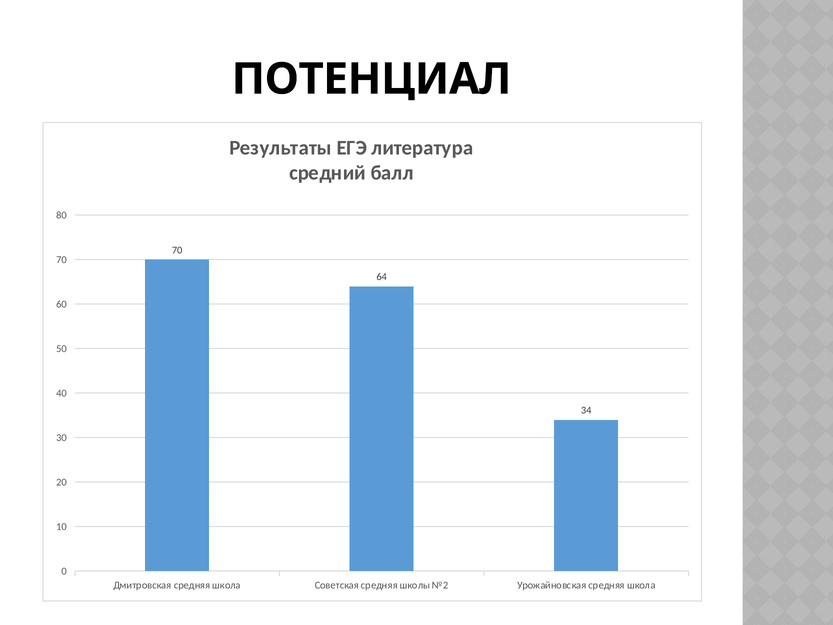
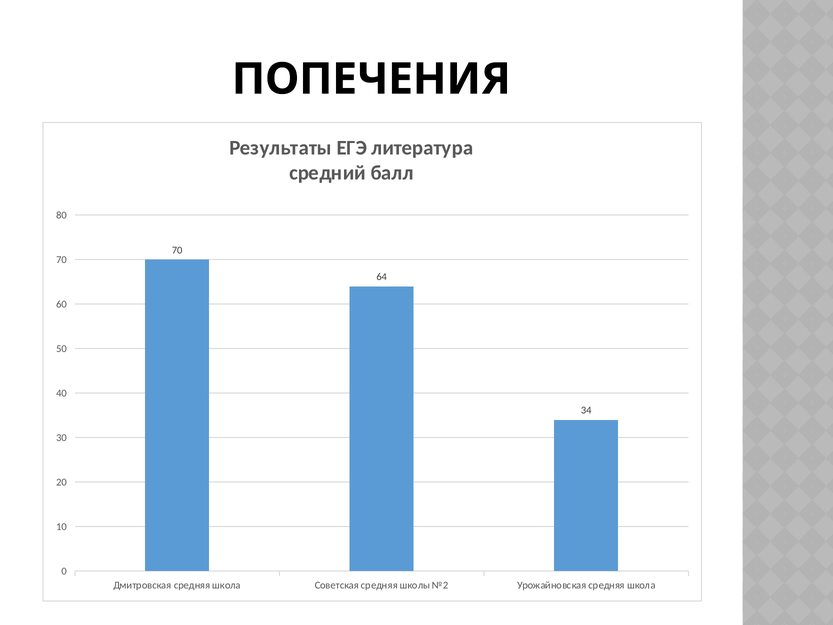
ПОТЕНЦИАЛ: ПОТЕНЦИАЛ -> ПОПЕЧЕНИЯ (371, 79)
